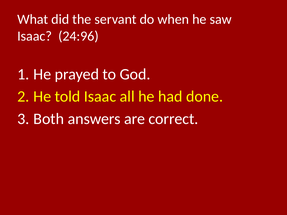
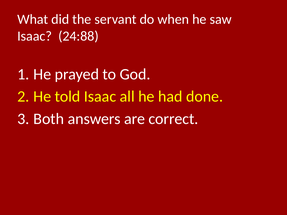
24:96: 24:96 -> 24:88 (78, 36)
